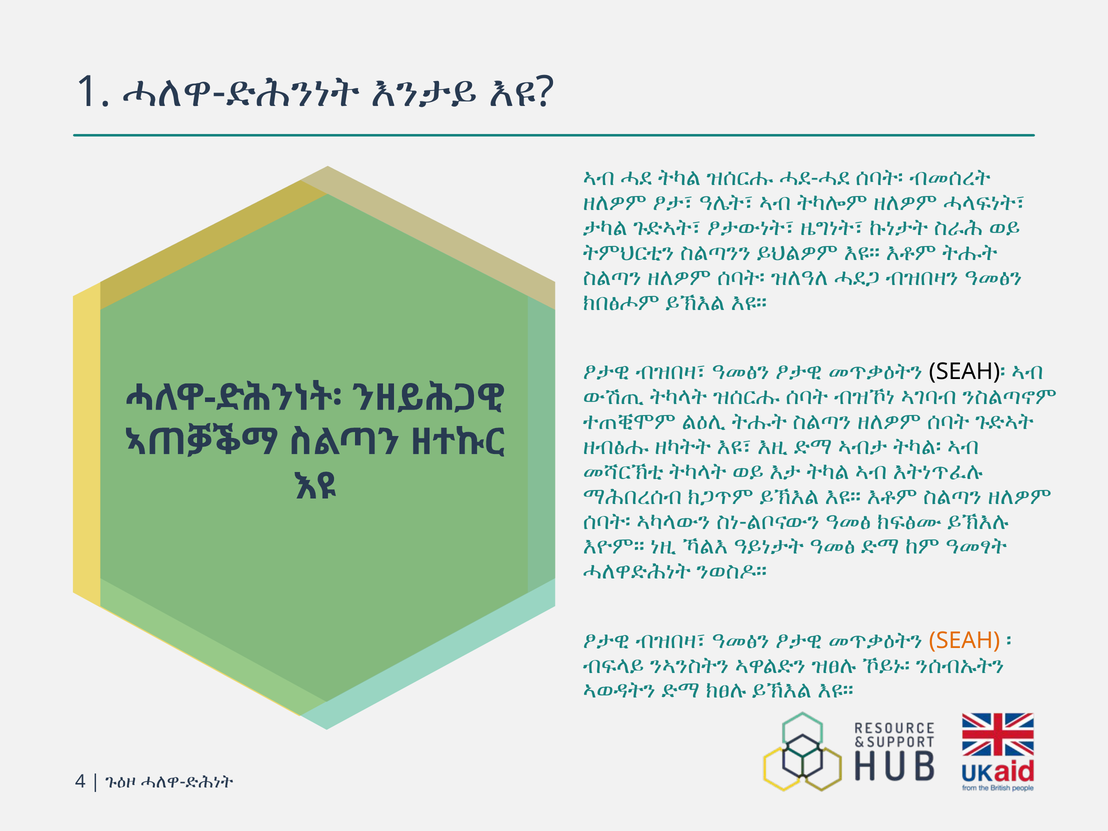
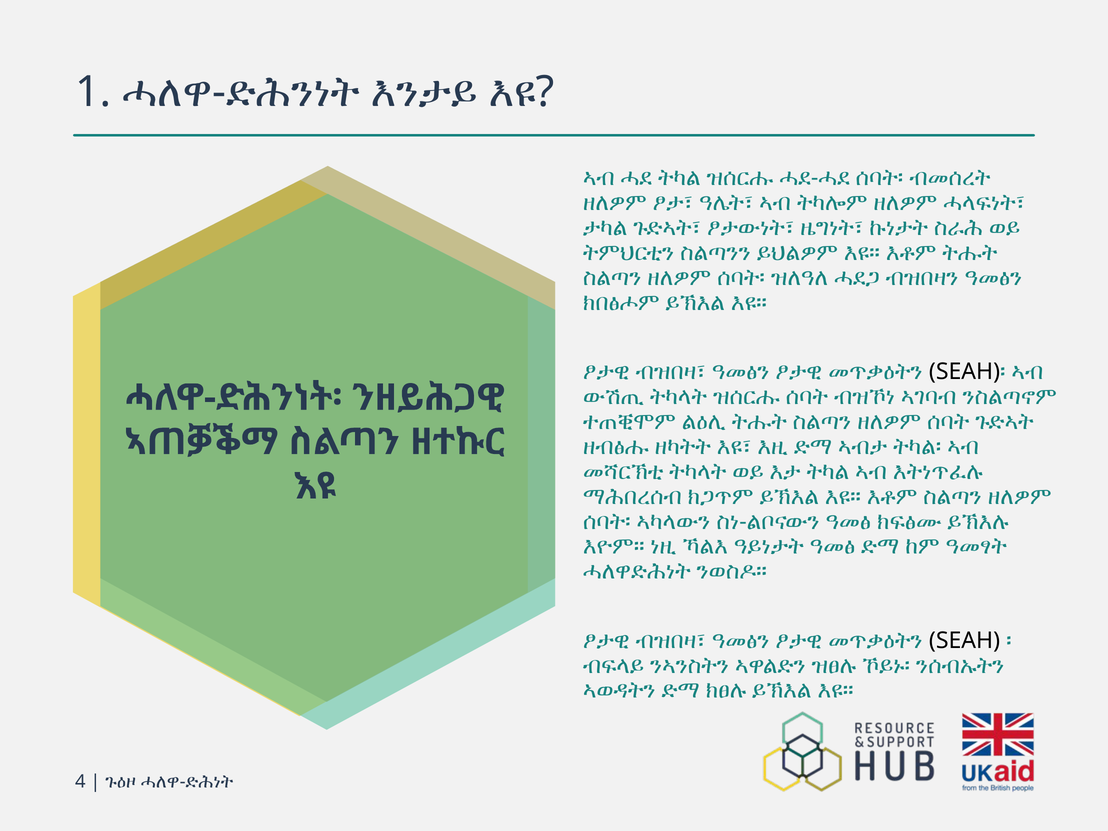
SEAH colour: orange -> black (965, 640)
